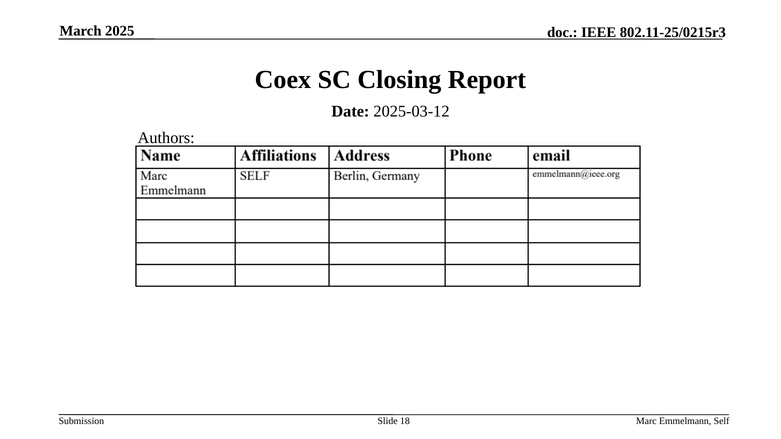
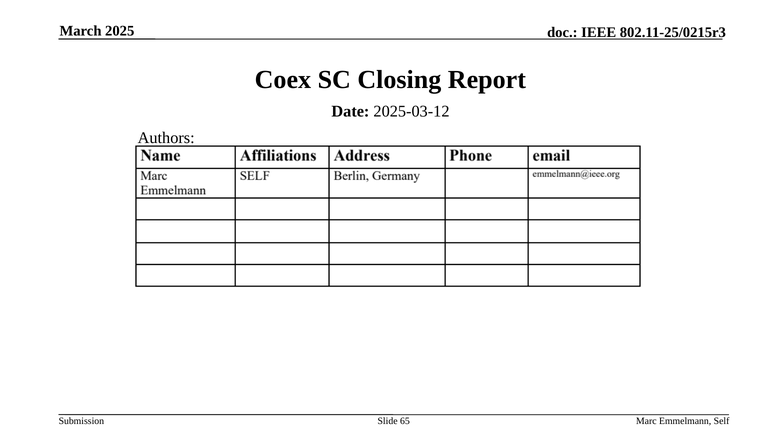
18: 18 -> 65 (405, 421)
